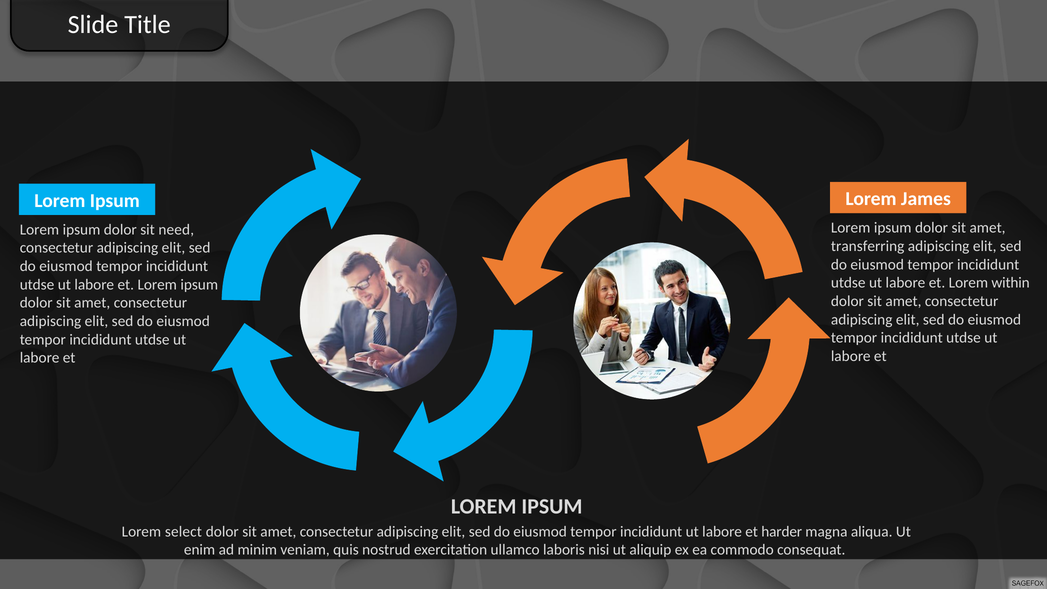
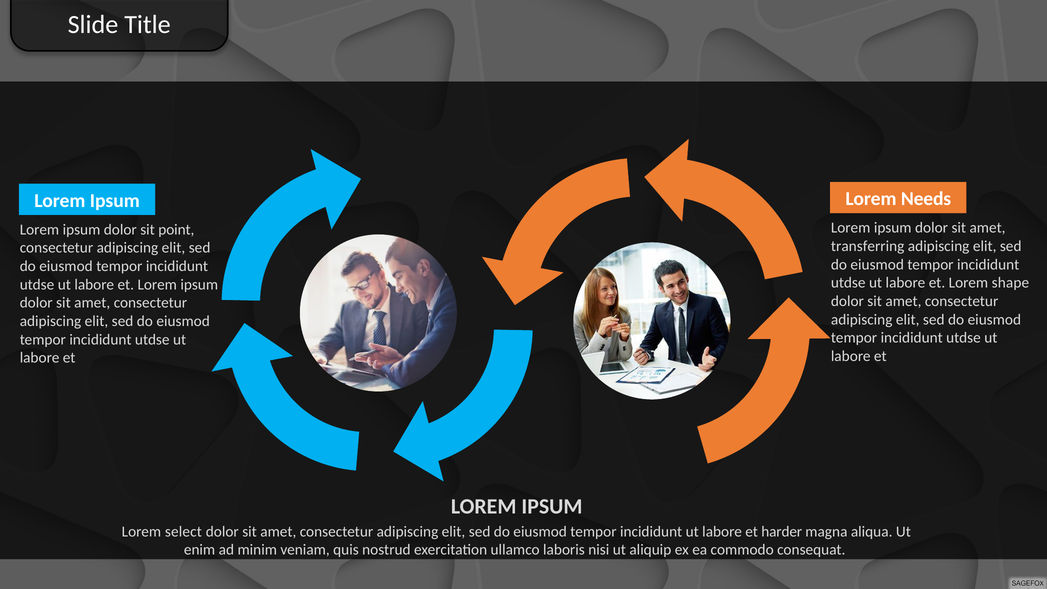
James: James -> Needs (926, 199)
need: need -> point (176, 230)
within: within -> shape (1010, 283)
